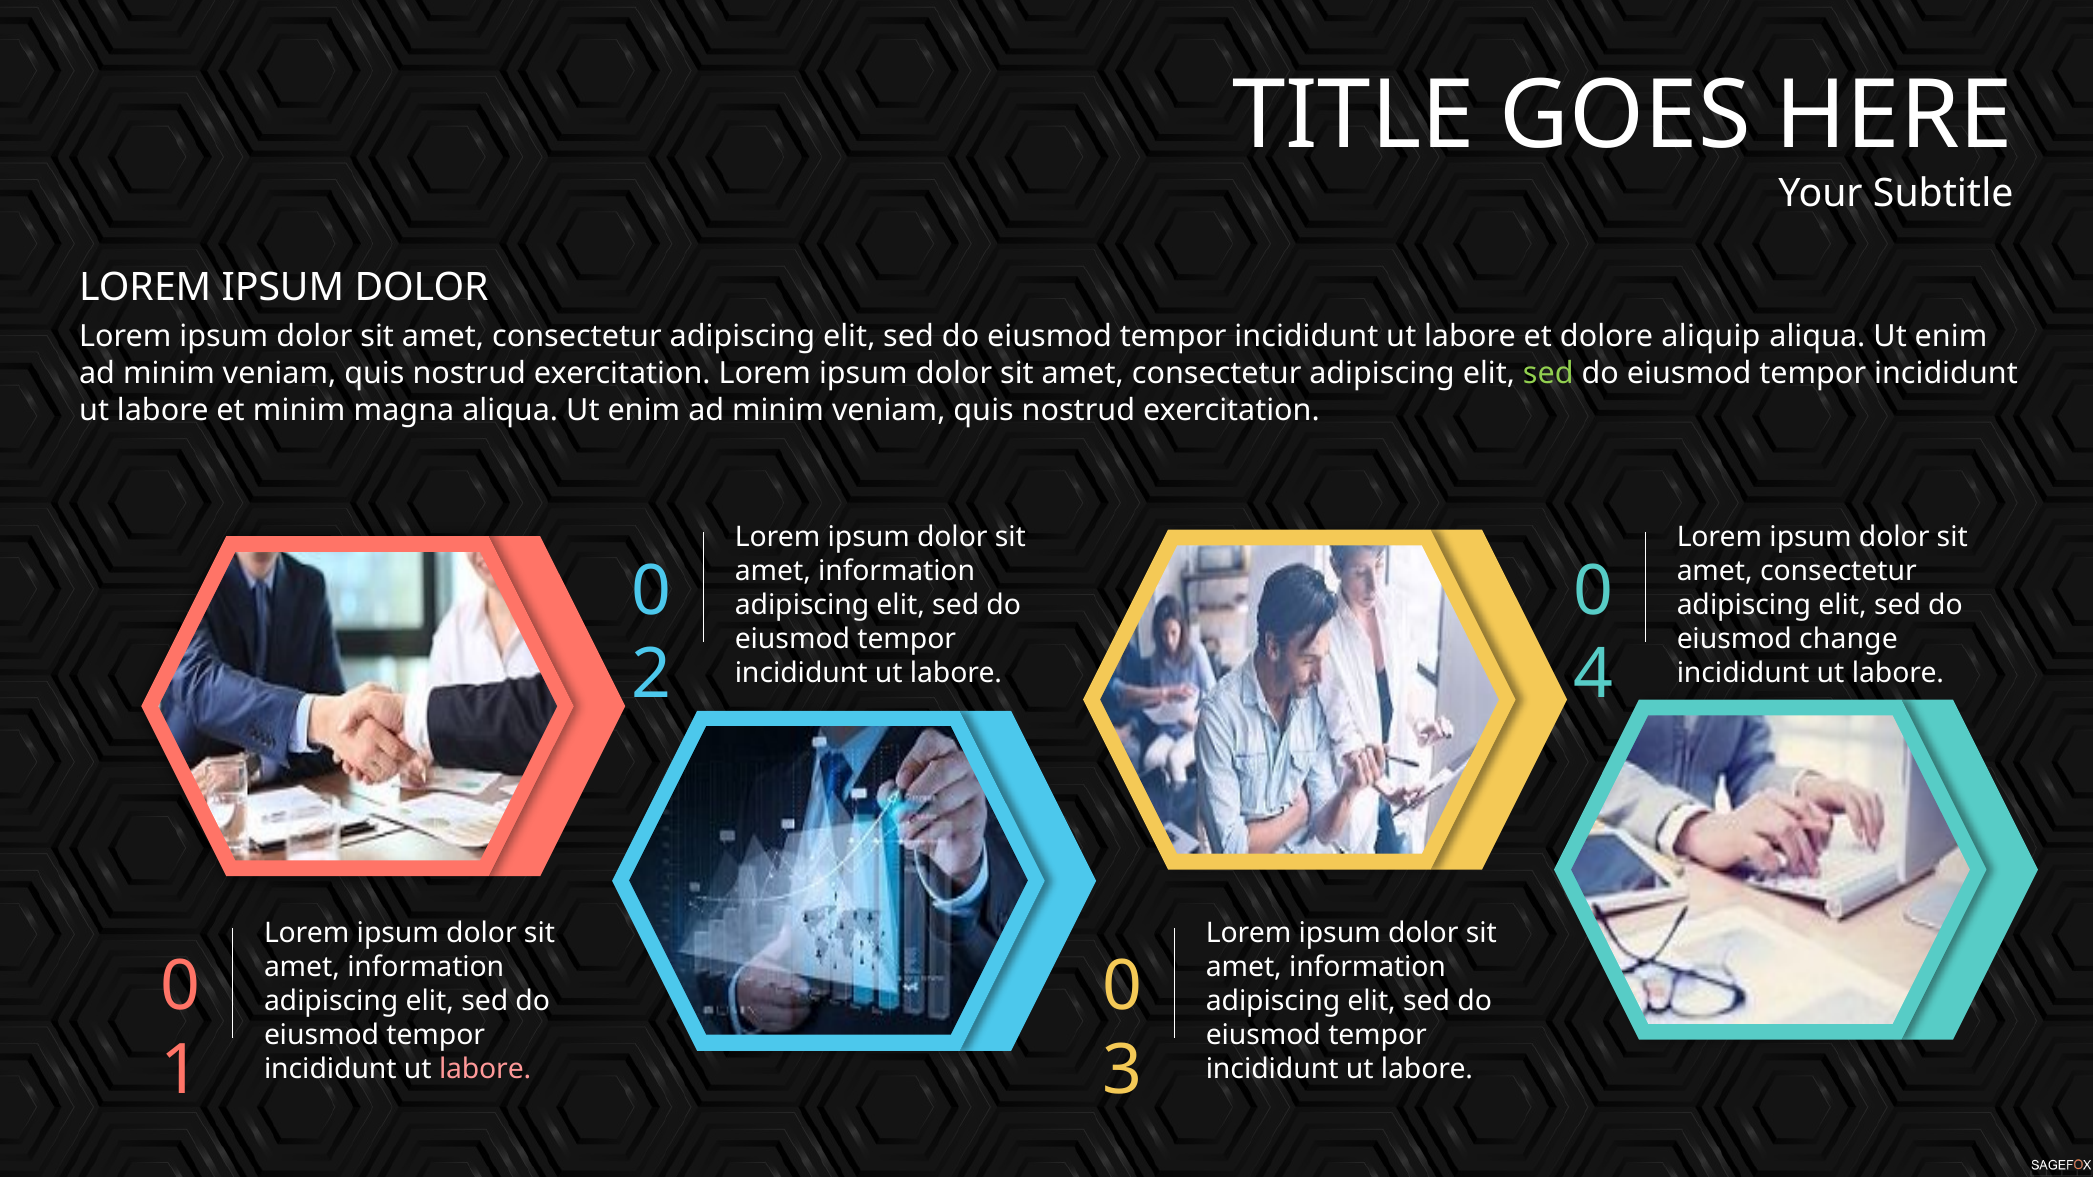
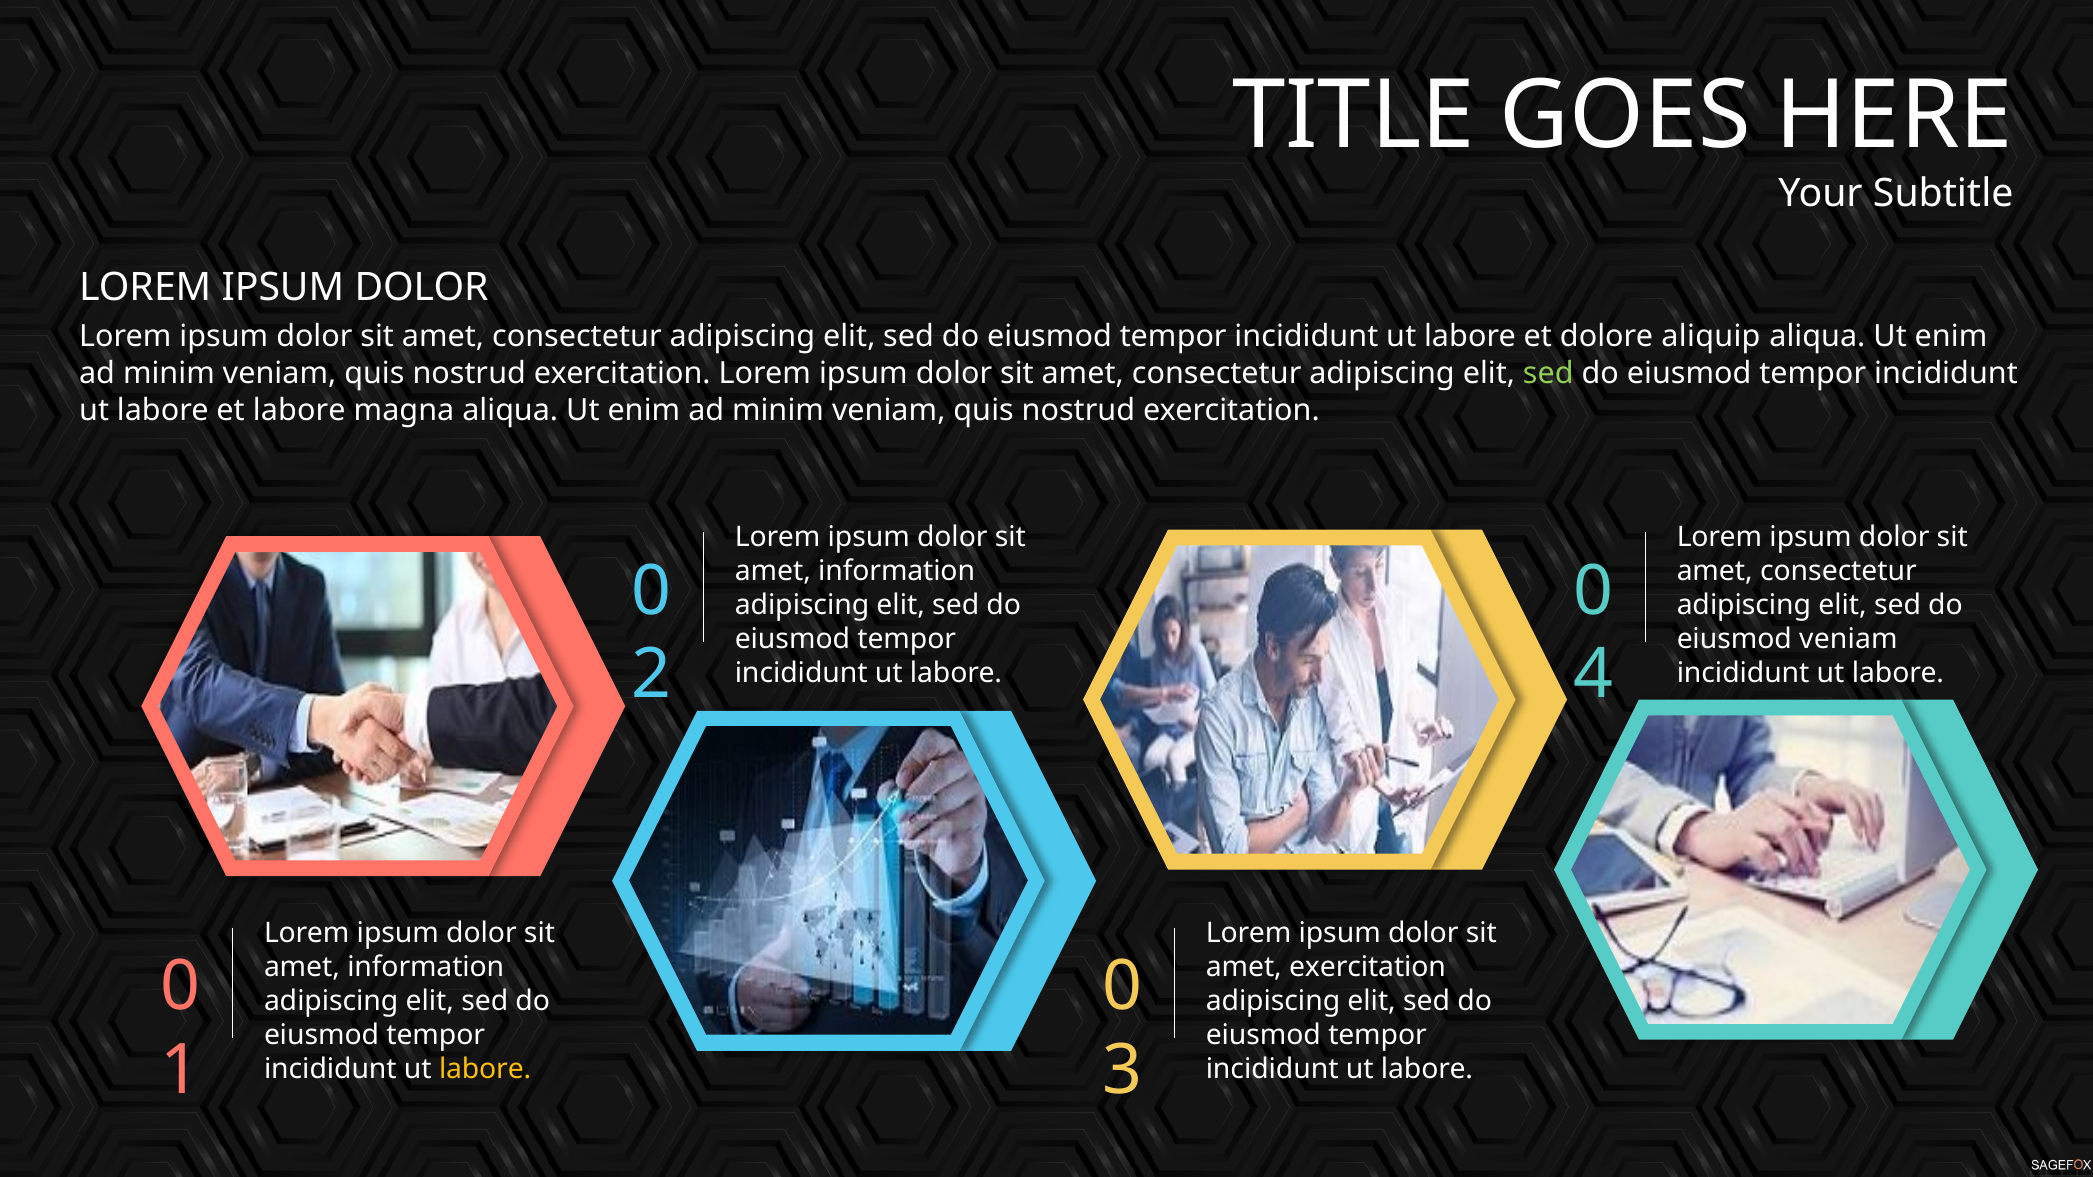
et minim: minim -> labore (299, 410)
eiusmod change: change -> veniam (1848, 639)
information: information -> exercitation (1368, 967)
labore colour: pink -> yellow (485, 1069)
